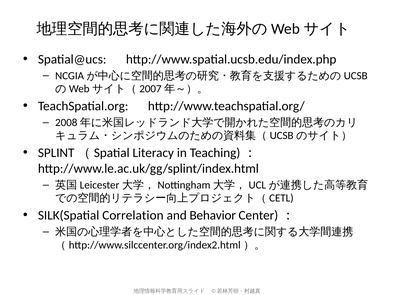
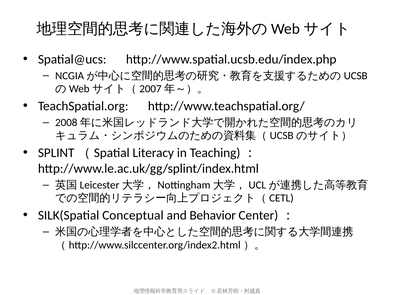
Correlation: Correlation -> Conceptual (133, 216)
